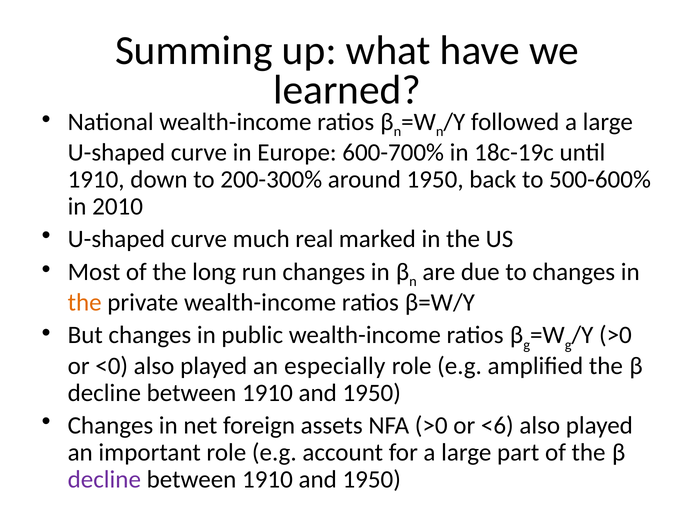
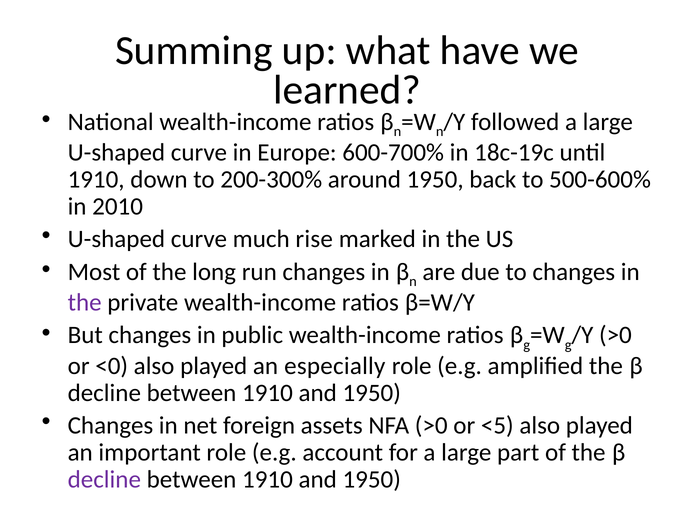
real: real -> rise (314, 239)
the colour: orange -> purple (85, 303)
<6: <6 -> <5 (497, 426)
